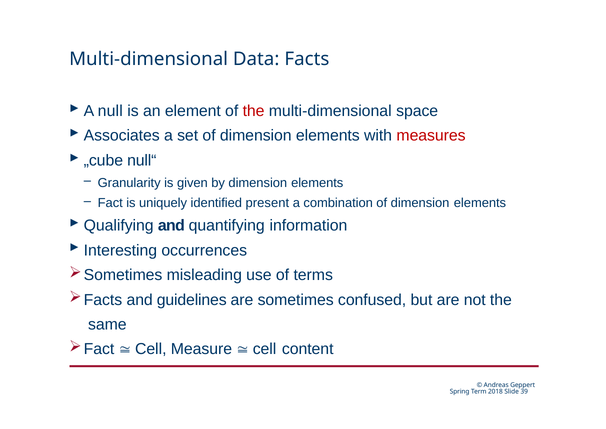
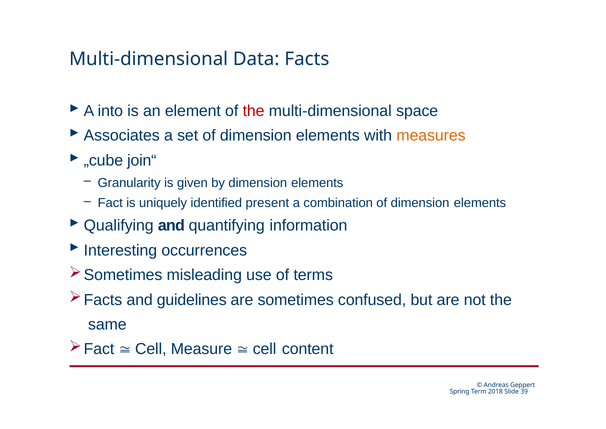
null: null -> into (110, 111)
measures colour: red -> orange (431, 136)
null“: null“ -> join“ (142, 160)
